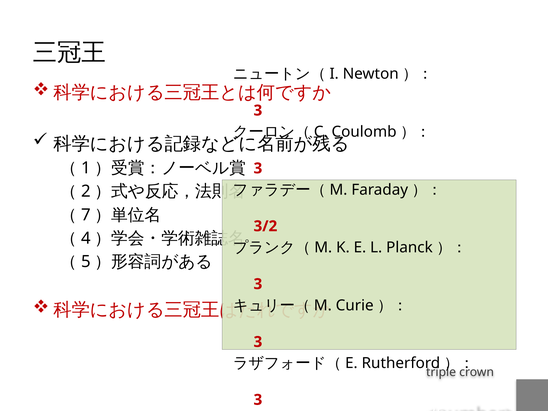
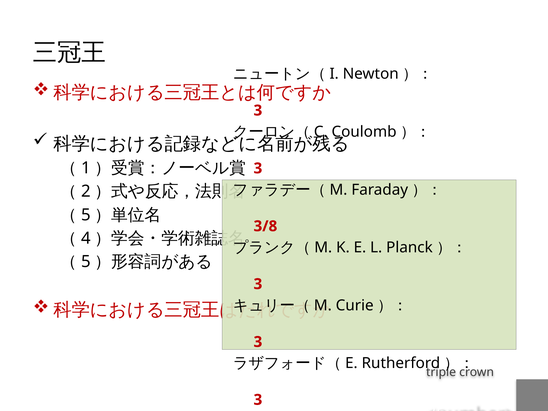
7: 7 -> 5 (86, 215)
3/2: 3/2 -> 3/8 (265, 226)
